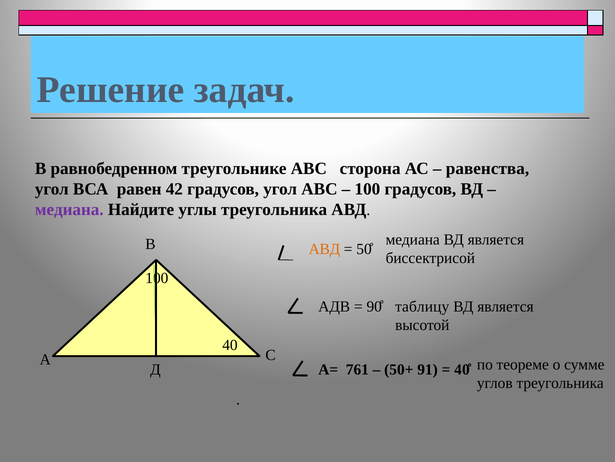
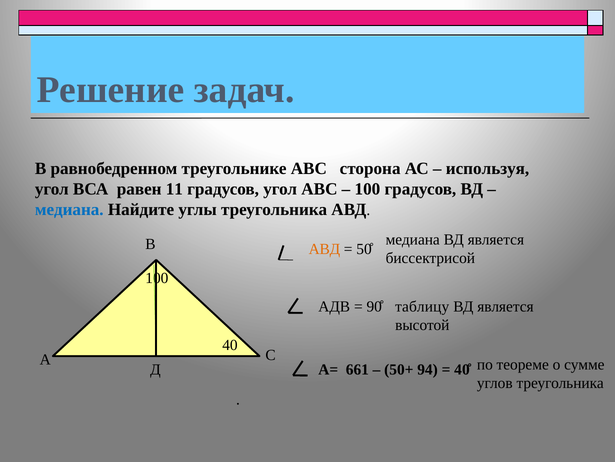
равенства: равенства -> используя (488, 168)
42: 42 -> 11 (174, 189)
медиана colour: purple -> blue (69, 209)
761: 761 -> 661 (357, 369)
91: 91 -> 94 (428, 369)
